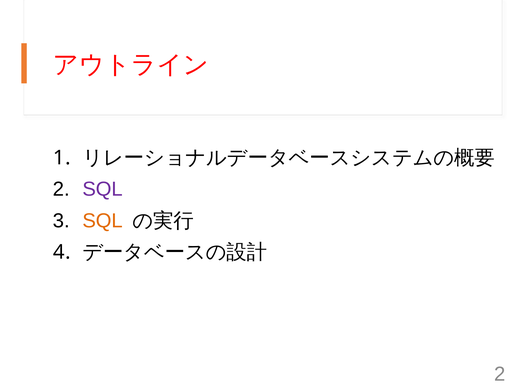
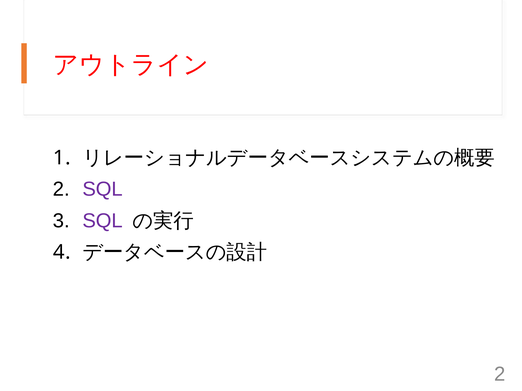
SQL colour: orange -> purple (103, 221)
